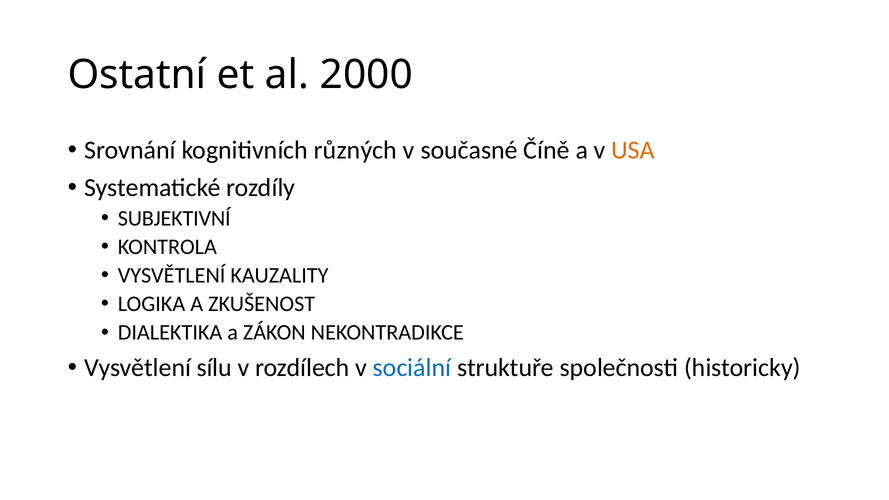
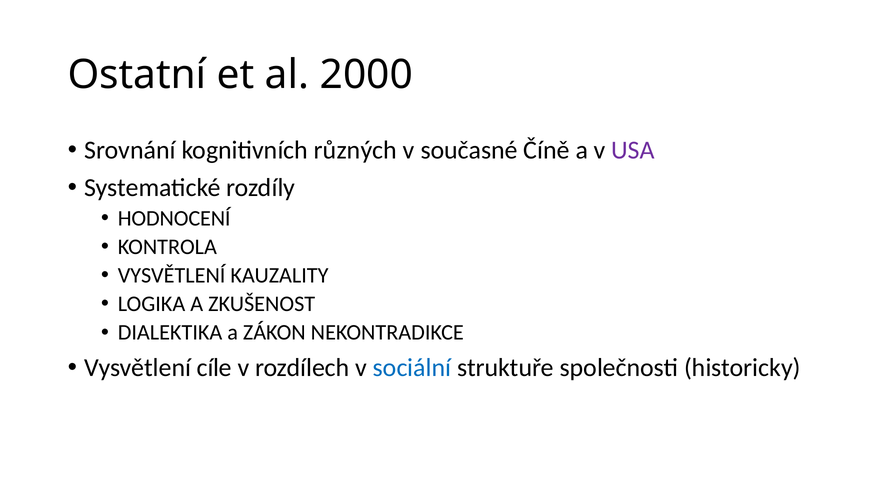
USA colour: orange -> purple (633, 150)
SUBJEKTIVNÍ: SUBJEKTIVNÍ -> HODNOCENÍ (174, 218)
sílu: sílu -> cíle (214, 368)
